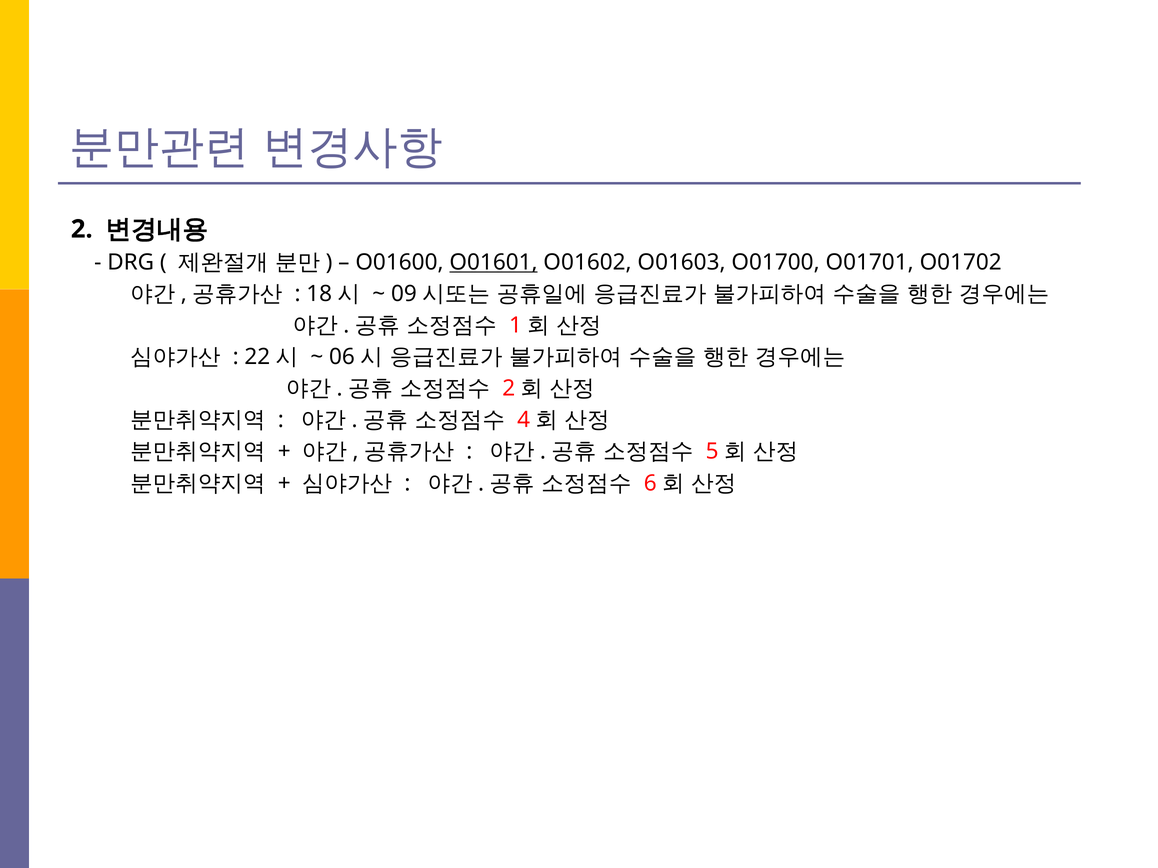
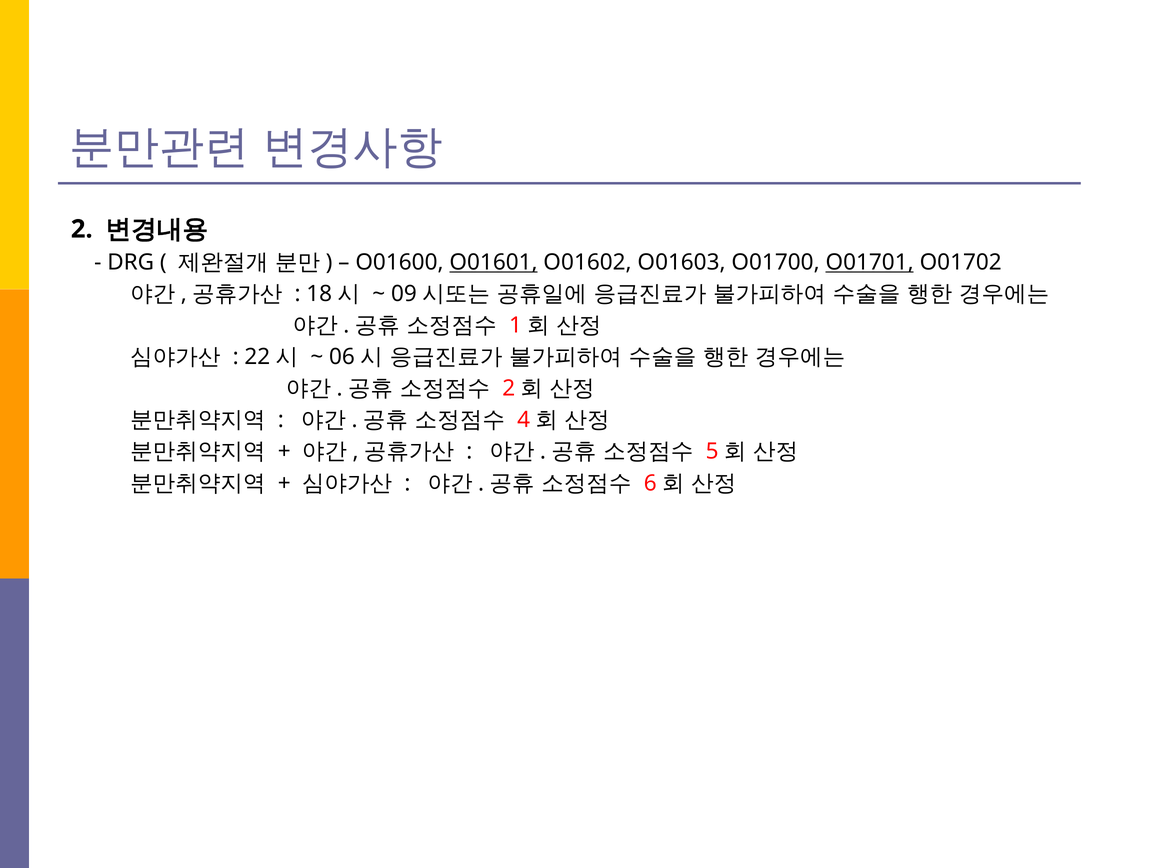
O01701 underline: none -> present (870, 263)
